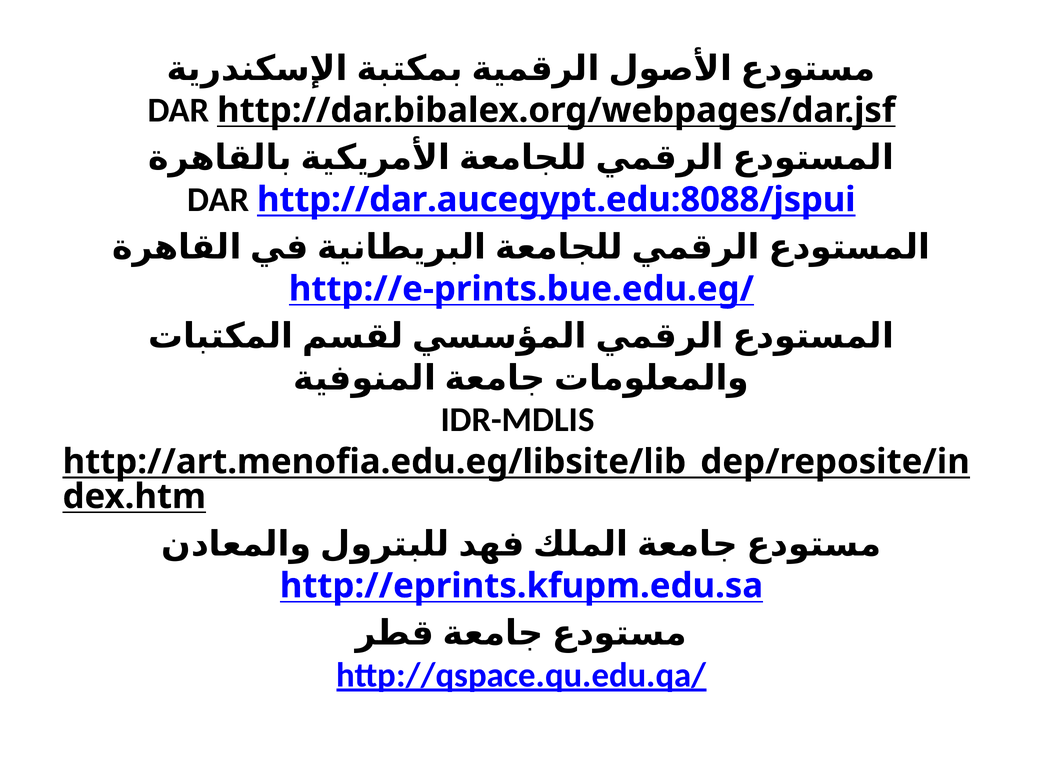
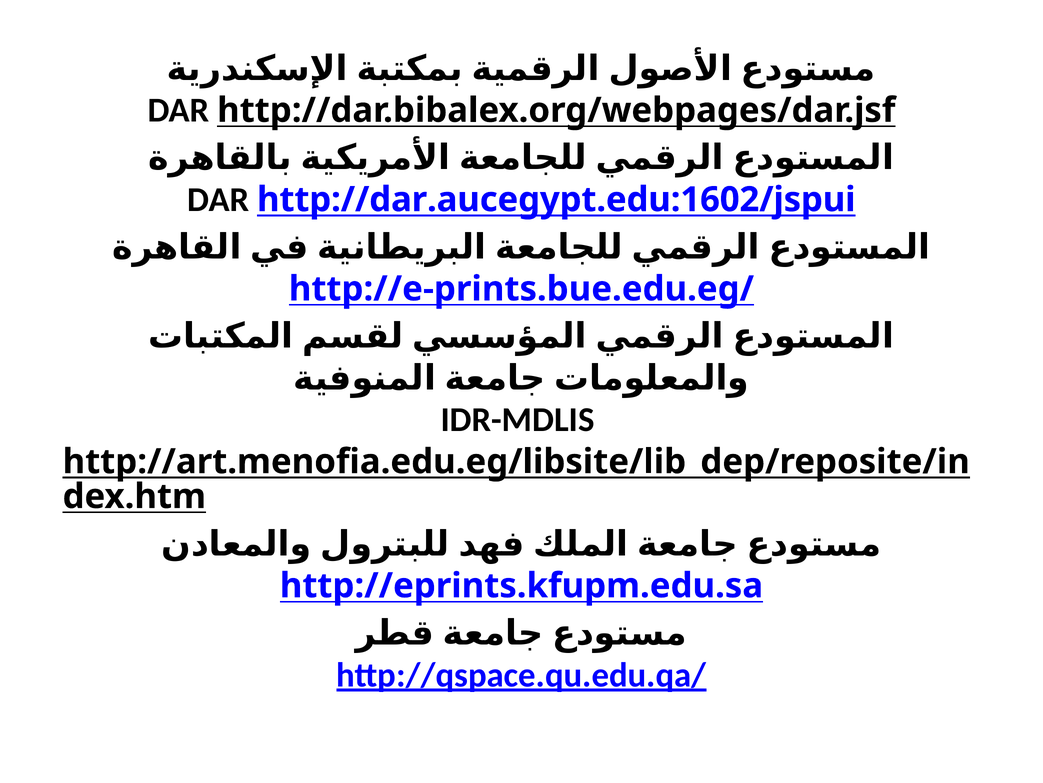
http://dar.aucegypt.edu:8088/jspui: http://dar.aucegypt.edu:8088/jspui -> http://dar.aucegypt.edu:1602/jspui (556, 199)
